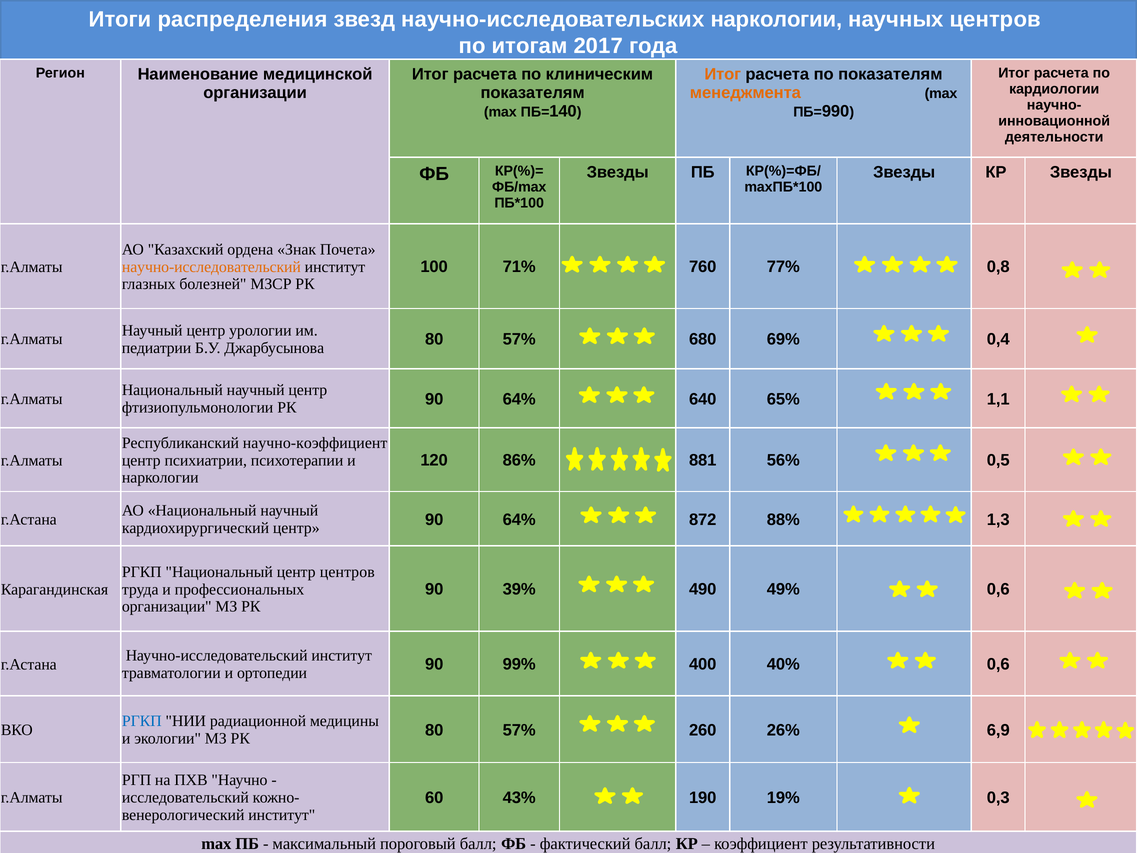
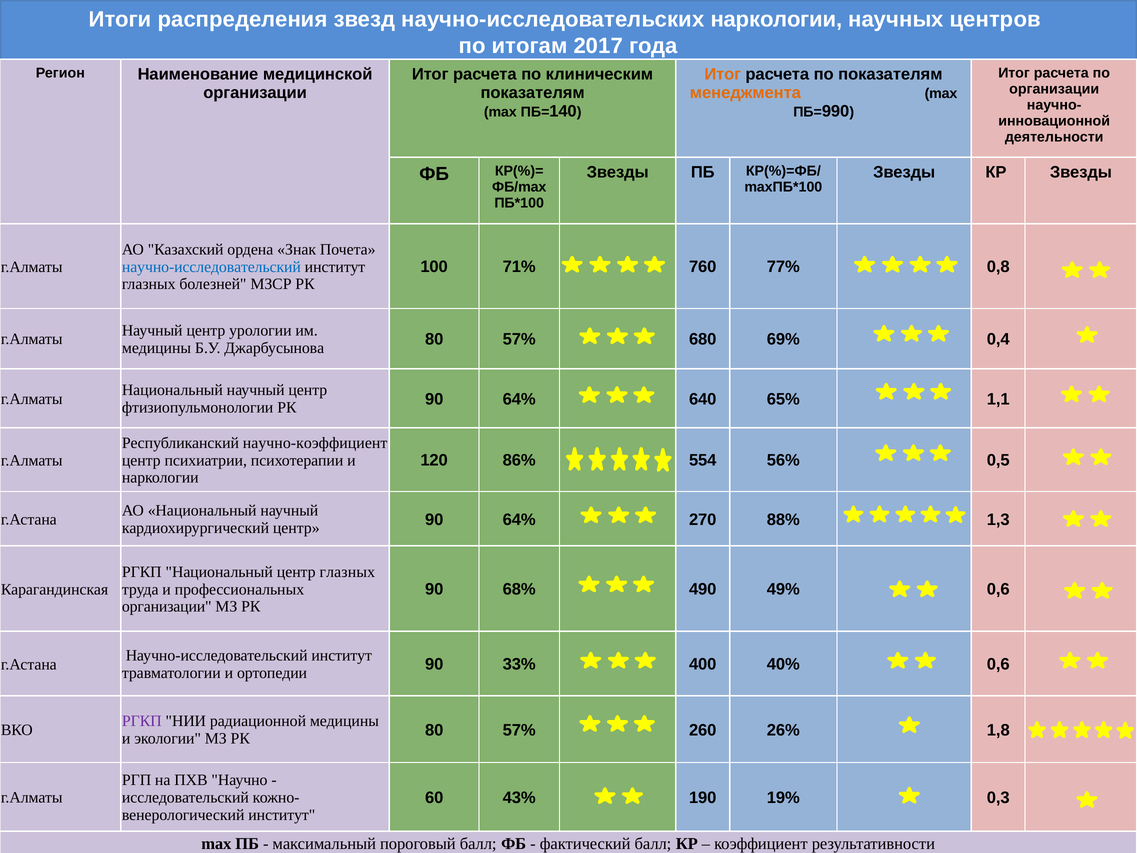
кардиологии: кардиологии -> организации (1054, 89)
научно-исследовательский colour: orange -> blue (211, 267)
педиатрии: педиатрии -> медицины (156, 348)
881: 881 -> 554 (703, 460)
872: 872 -> 270 (703, 519)
центр центров: центров -> глазных (347, 572)
39%: 39% -> 68% (519, 589)
99%: 99% -> 33% (519, 664)
РГКП colour: blue -> purple (142, 721)
6,9: 6,9 -> 1,8 (998, 730)
